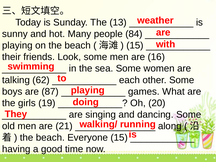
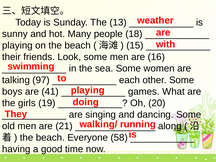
84: 84 -> 18 (134, 34)
62: 62 -> 97 (41, 80)
87: 87 -> 41 (50, 92)
Everyone 15: 15 -> 58 (119, 138)
